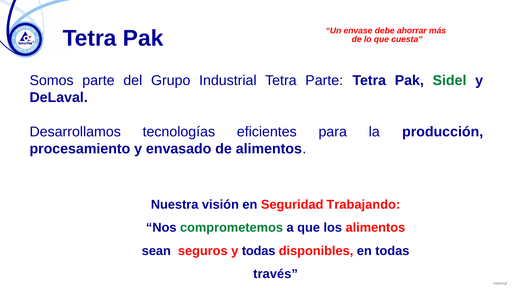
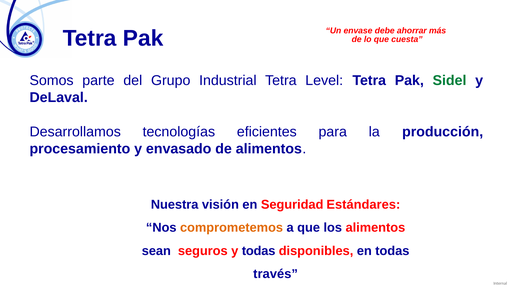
Tetra Parte: Parte -> Level (324, 80)
Trabajando: Trabajando -> Estándares (363, 205)
comprometemos colour: green -> orange (232, 228)
